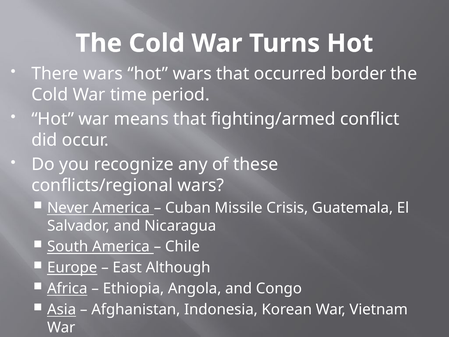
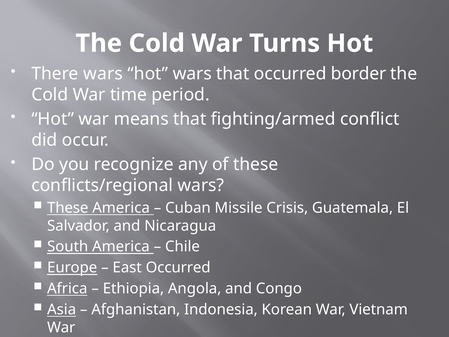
Never: Never -> These (68, 208)
East Although: Although -> Occurred (178, 267)
